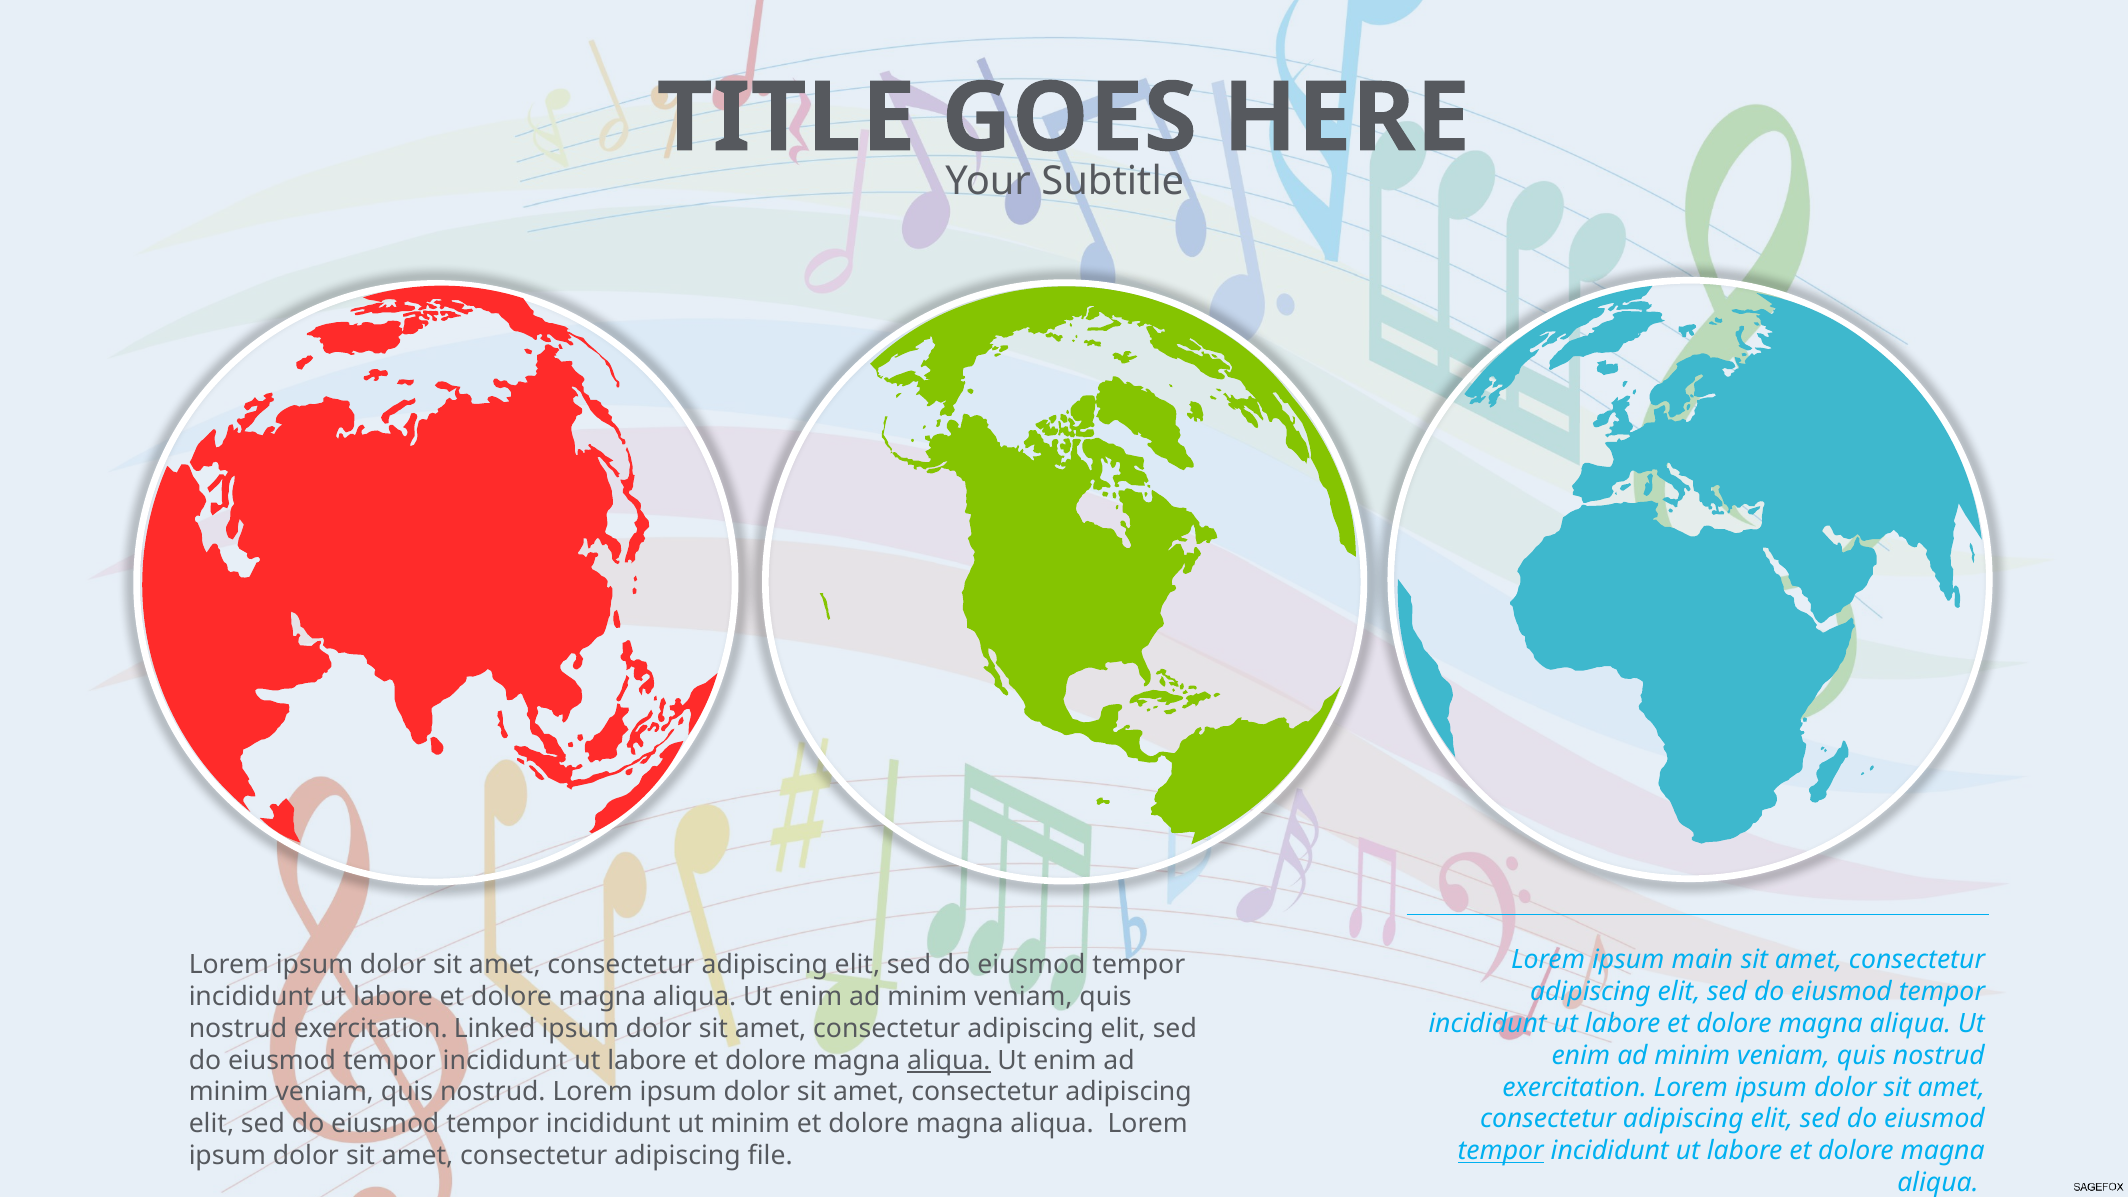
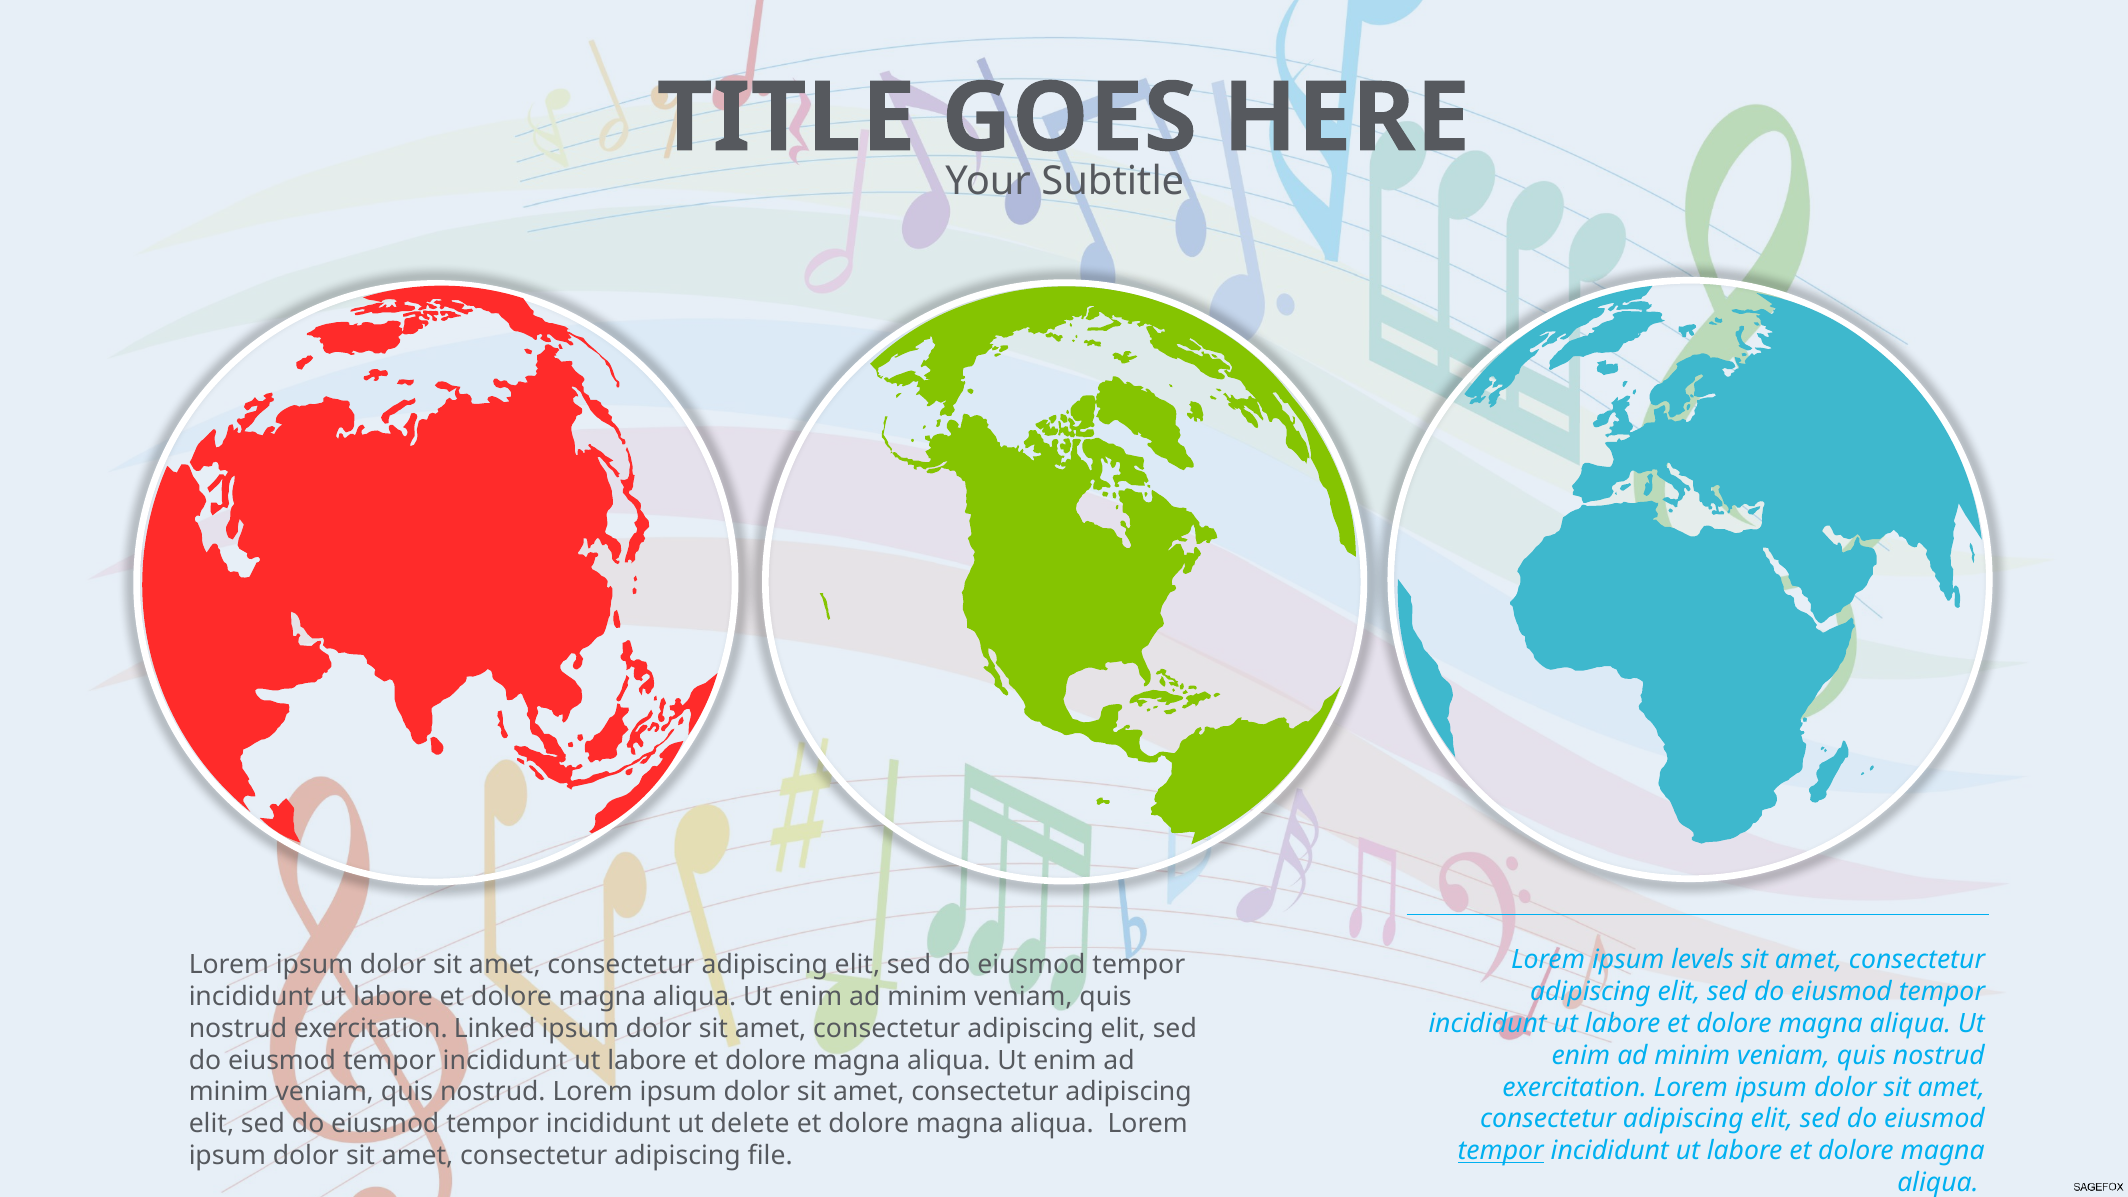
main: main -> levels (1703, 960)
aliqua underline: present -> none (949, 1060)
ut minim: minim -> delete (750, 1124)
